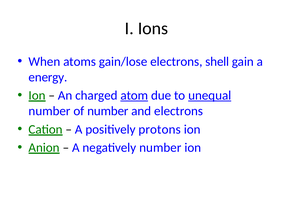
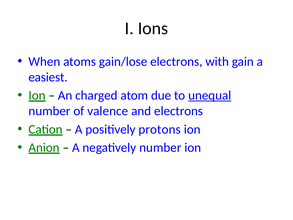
shell: shell -> with (217, 61)
energy: energy -> easiest (48, 77)
atom underline: present -> none (134, 95)
of number: number -> valence (108, 111)
